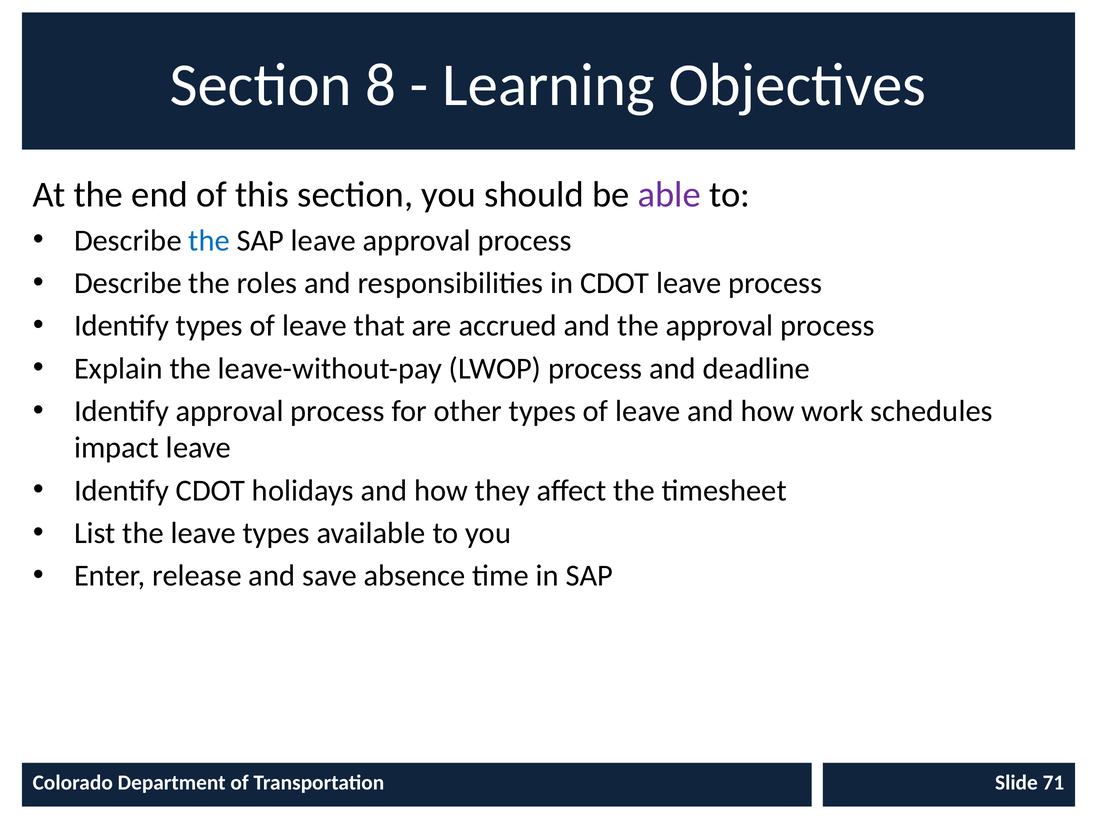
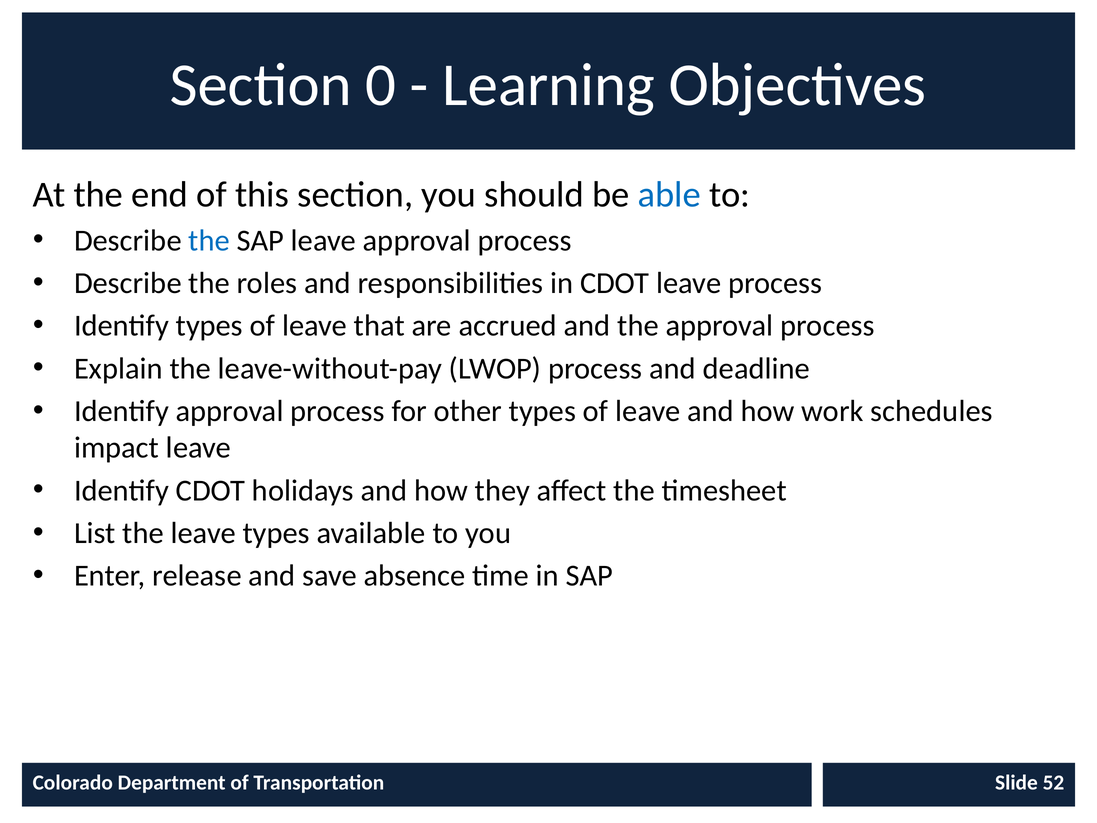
8: 8 -> 0 (381, 85)
able colour: purple -> blue (669, 195)
71: 71 -> 52 (1053, 782)
